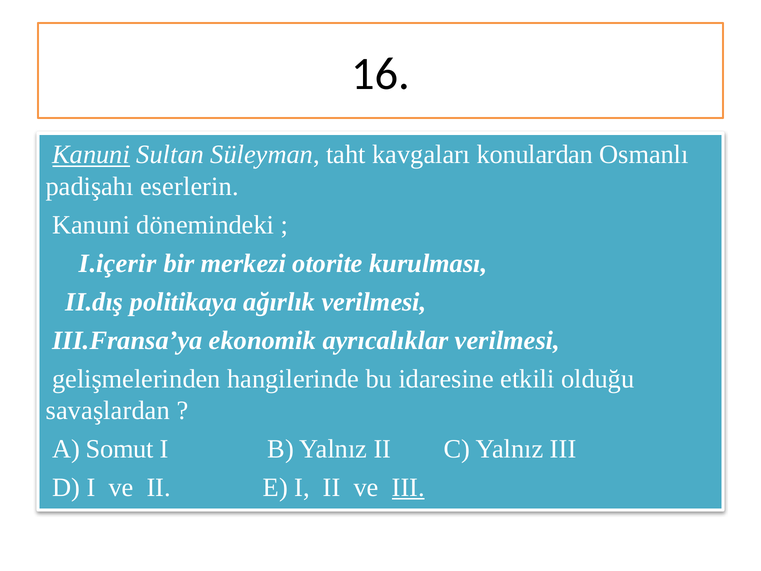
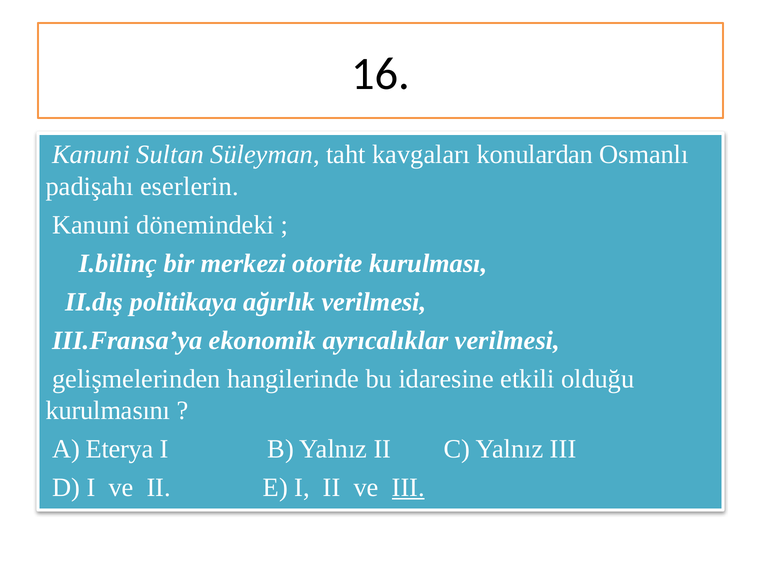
Kanuni underline: present -> none (91, 155)
I.içerir: I.içerir -> I.bilinç (118, 263)
savaşlardan: savaşlardan -> kurulmasını (108, 410)
Somut: Somut -> Eterya (120, 449)
